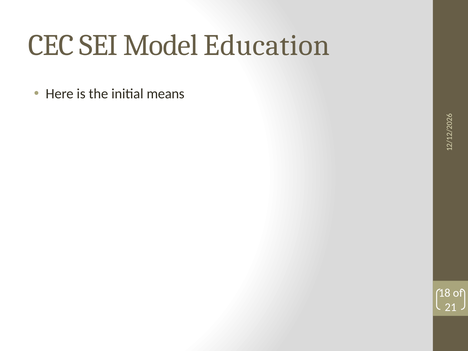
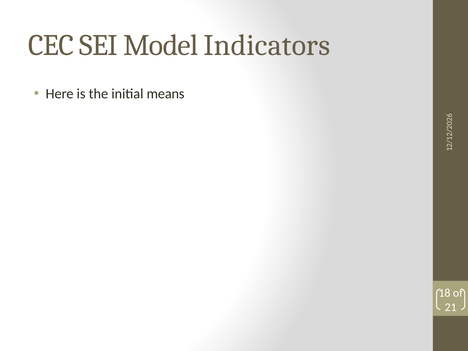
Education: Education -> Indicators (267, 45)
